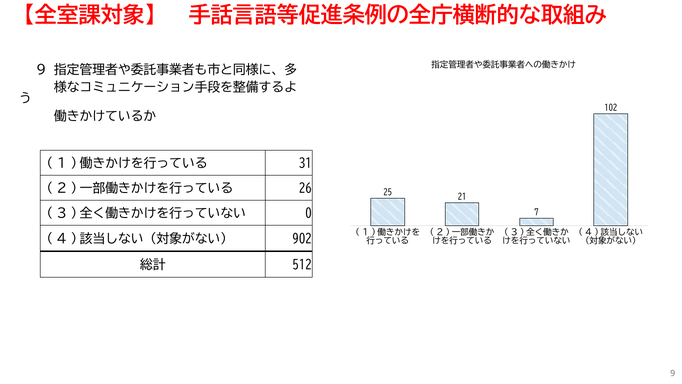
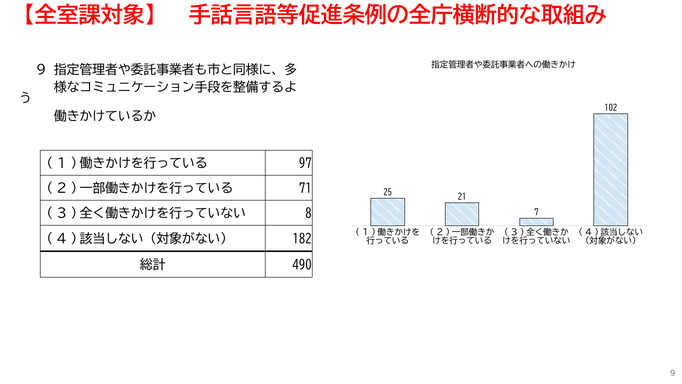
31: 31 -> 97 (305, 163)
26: 26 -> 71 (305, 188)
0: 0 -> 8 (308, 213)
902: 902 -> 182 (302, 239)
512: 512 -> 490 (302, 265)
